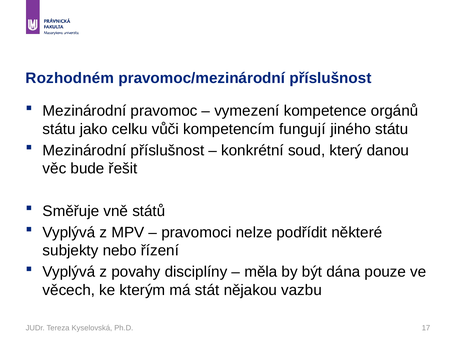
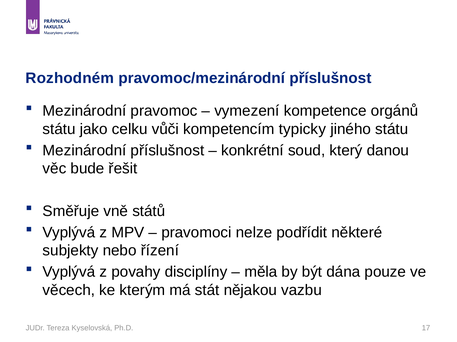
fungují: fungují -> typicky (302, 129)
